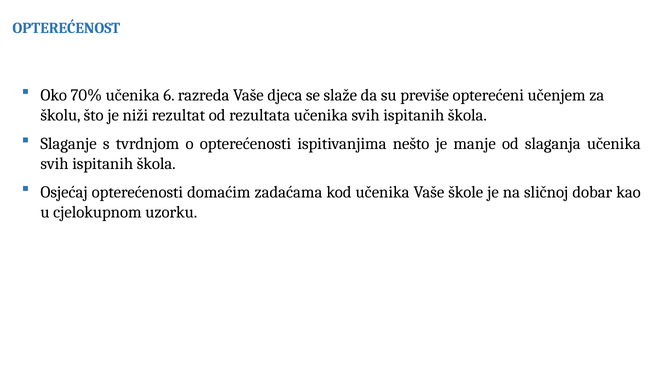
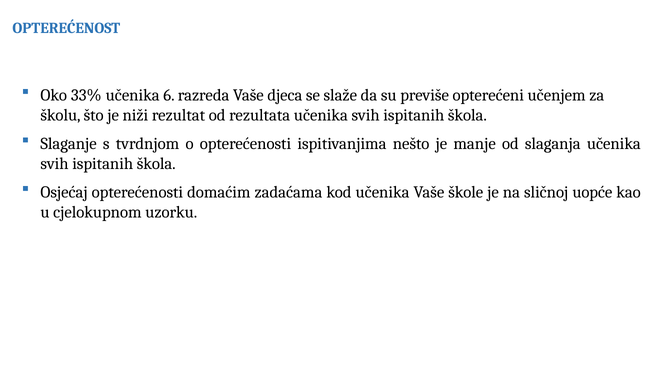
70%: 70% -> 33% (86, 95)
dobar: dobar -> uopće (592, 192)
